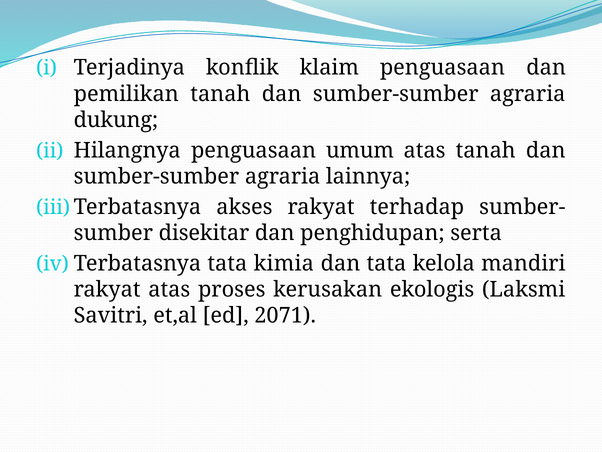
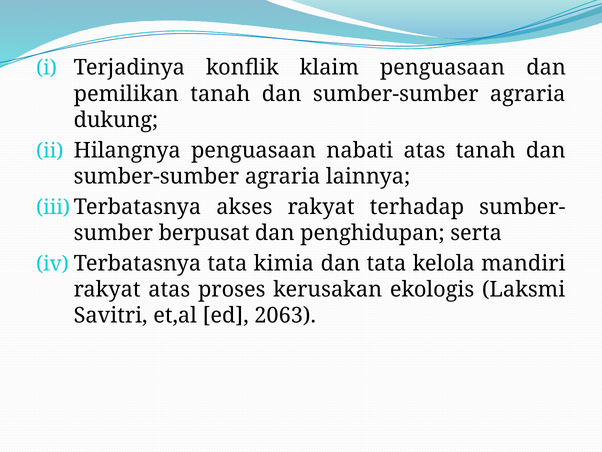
umum: umum -> nabati (360, 150)
disekitar: disekitar -> berpusat (204, 233)
2071: 2071 -> 2063 (285, 315)
